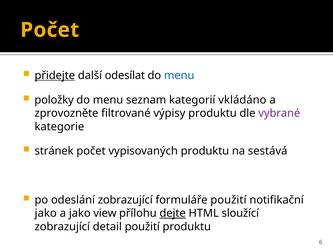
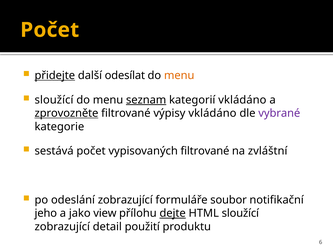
menu colour: blue -> orange (179, 75)
položky: položky -> sloužící (54, 100)
seznam underline: none -> present (146, 100)
zprovozněte underline: none -> present (66, 113)
výpisy produktu: produktu -> vkládáno (212, 113)
stránek: stránek -> sestává (54, 151)
vypisovaných produktu: produktu -> filtrované (205, 151)
sestává: sestává -> zvláštní (268, 151)
formuláře použití: použití -> soubor (229, 200)
jako: jako -> jeho (46, 213)
